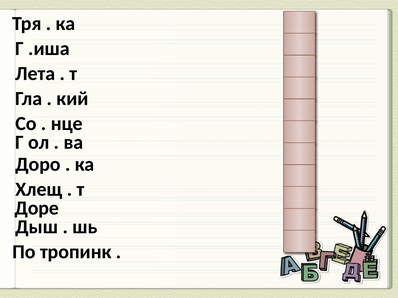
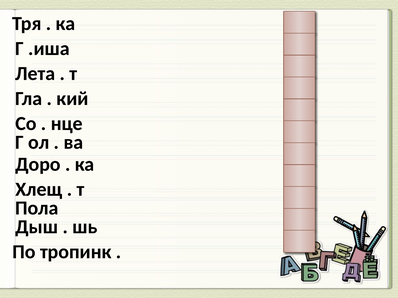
Доре: Доре -> Пола (37, 208)
